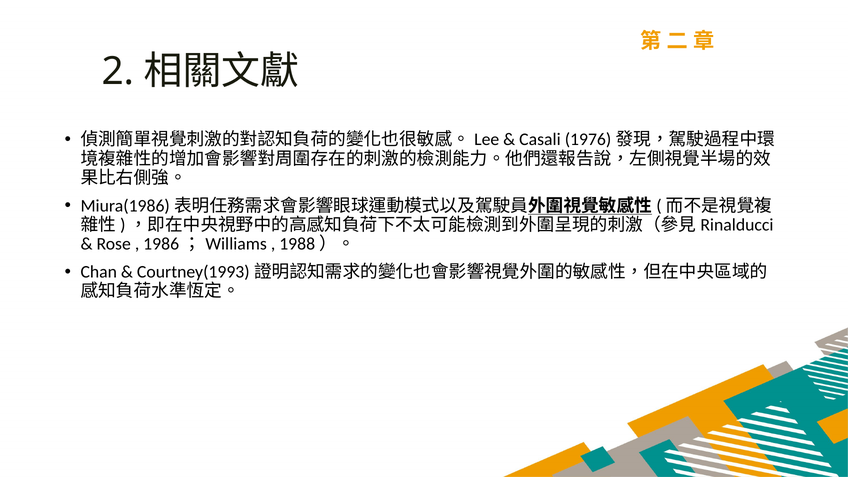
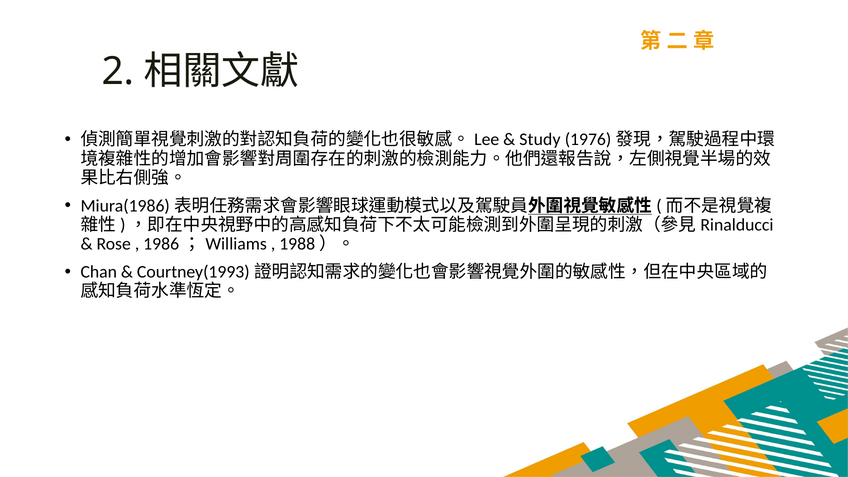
Casali: Casali -> Study (540, 140)
